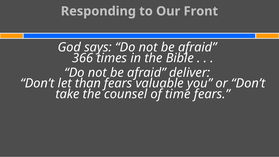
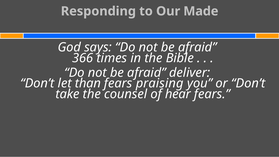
Front: Front -> Made (201, 11)
valuable: valuable -> praising (160, 83)
time: time -> hear (178, 94)
